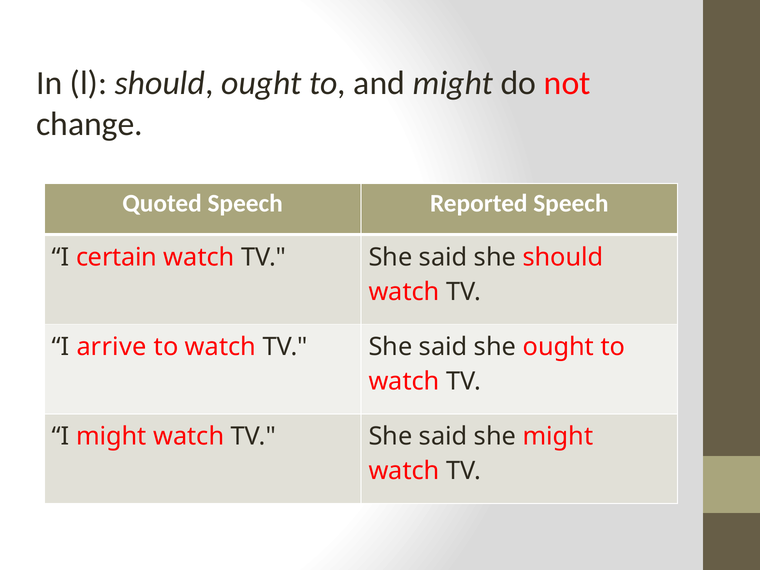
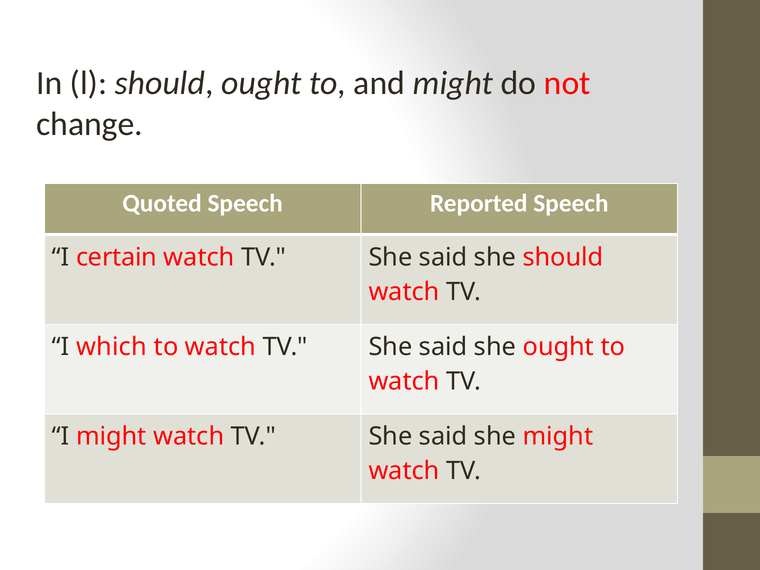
arrive: arrive -> which (112, 347)
